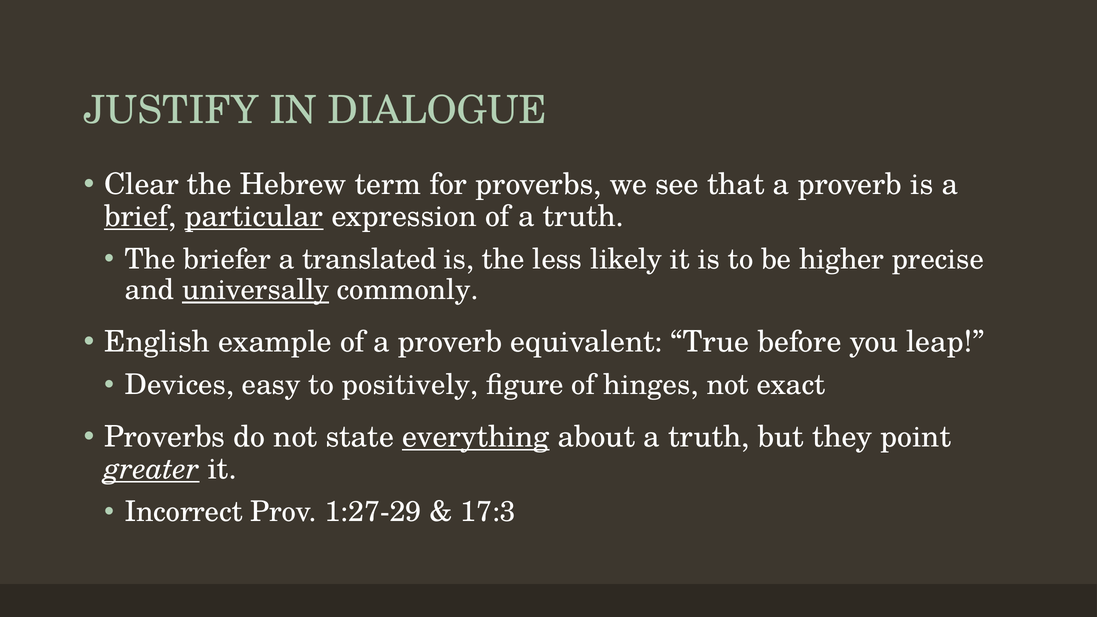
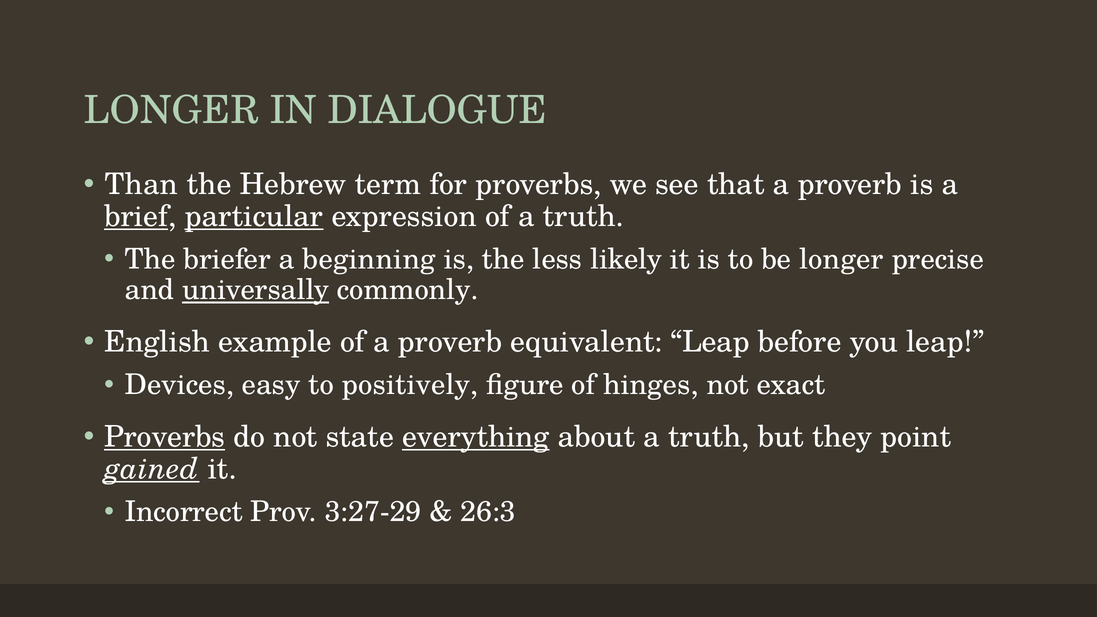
JUSTIFY: JUSTIFY -> LONGER (171, 111)
Clear: Clear -> Than (141, 184)
translated: translated -> beginning (369, 259)
be higher: higher -> longer (841, 259)
equivalent True: True -> Leap (710, 342)
Proverbs underline: none -> present (165, 437)
greater: greater -> gained (152, 469)
1:27-29: 1:27-29 -> 3:27-29 (373, 512)
17:3: 17:3 -> 26:3 (488, 512)
